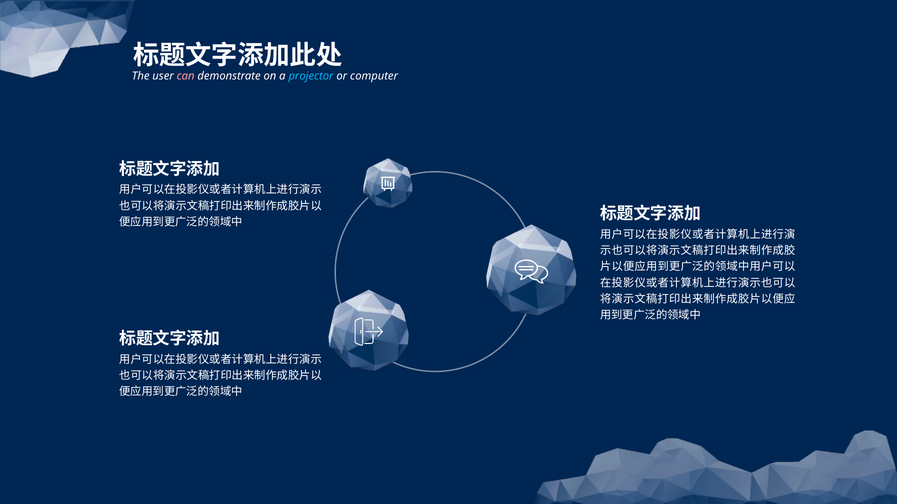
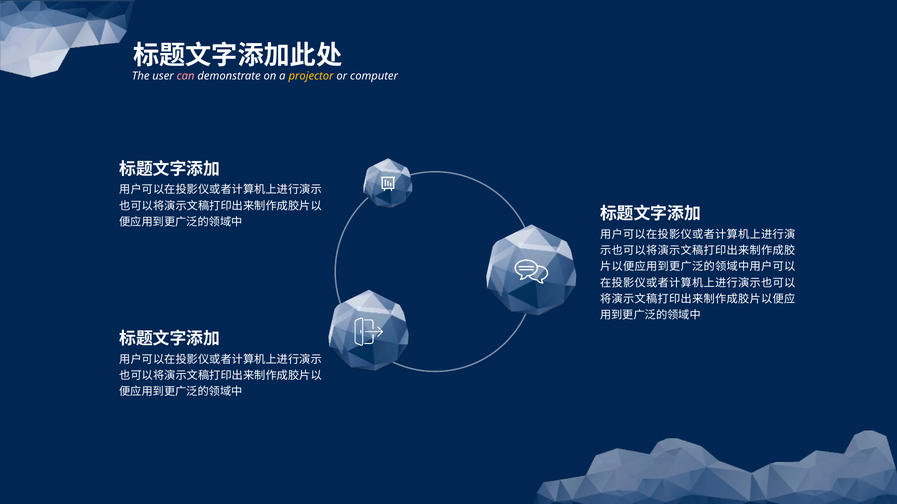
projector colour: light blue -> yellow (311, 76)
